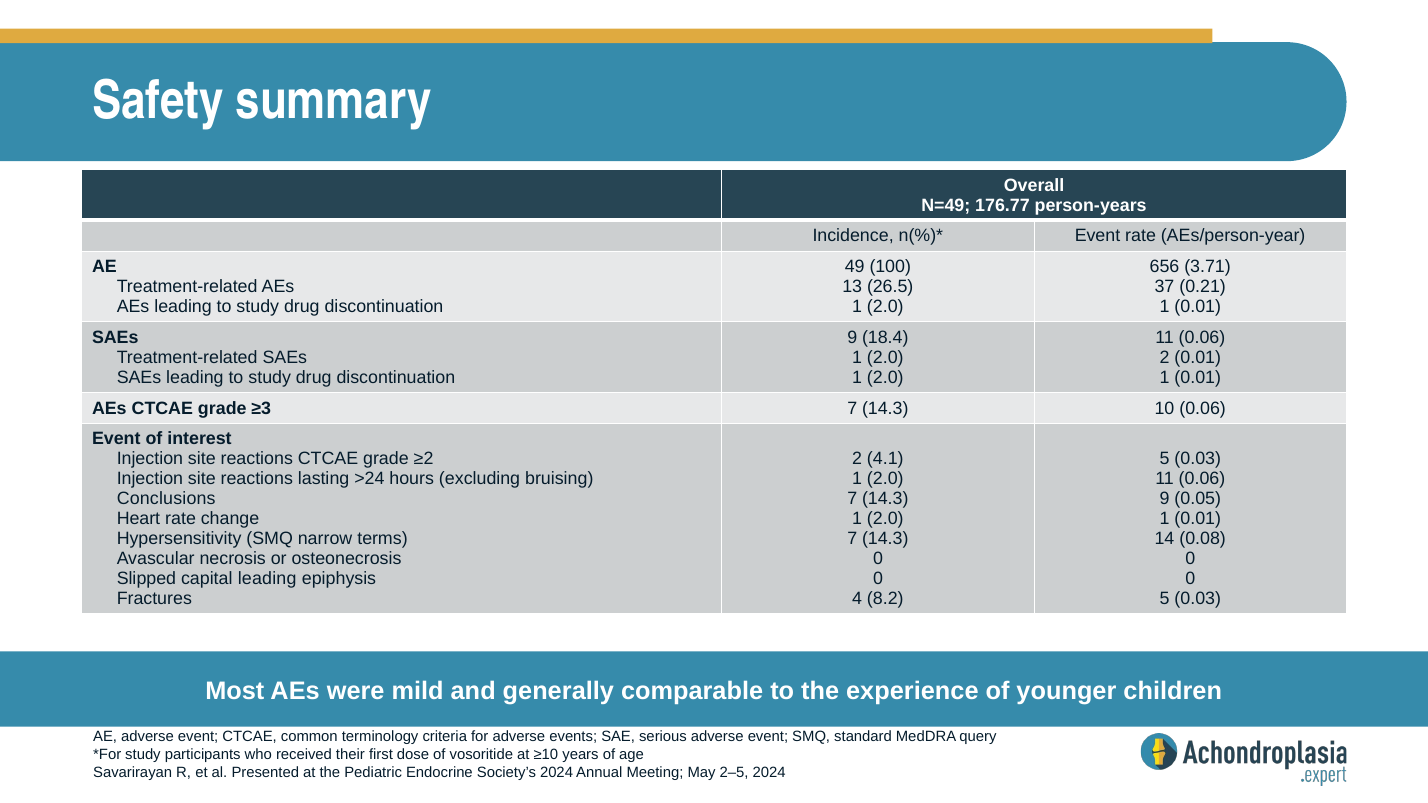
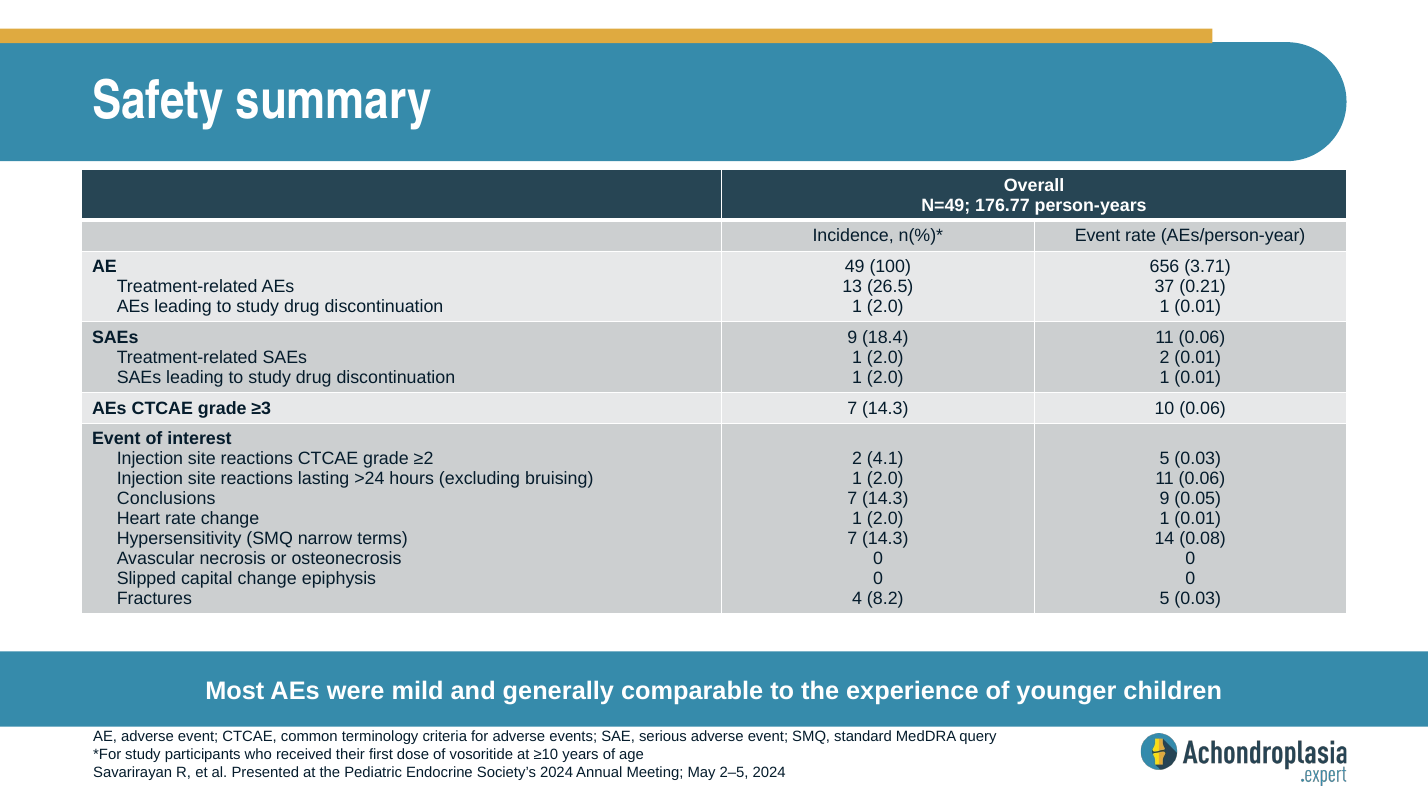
capital leading: leading -> change (267, 579)
